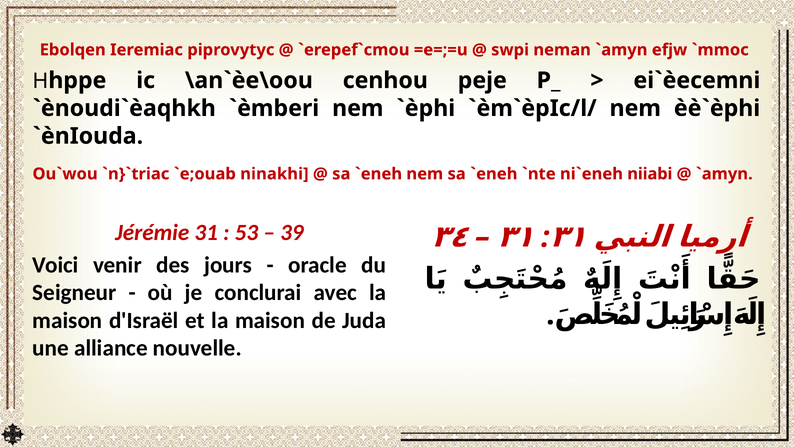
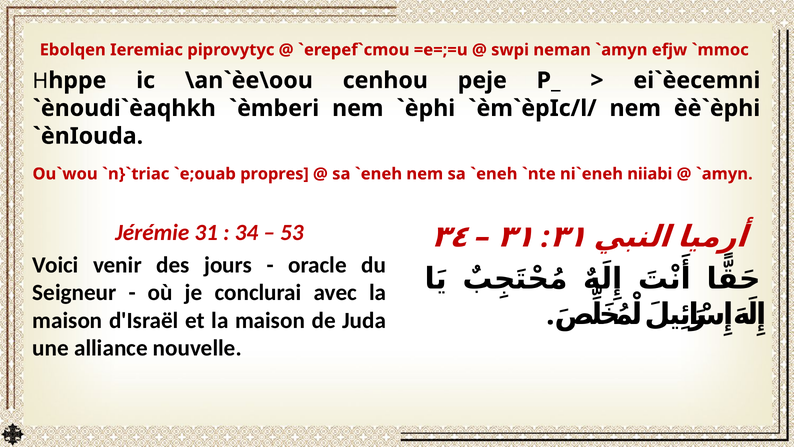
ninakhi: ninakhi -> propres (275, 174)
53: 53 -> 34 (246, 232)
39: 39 -> 53 (292, 232)
